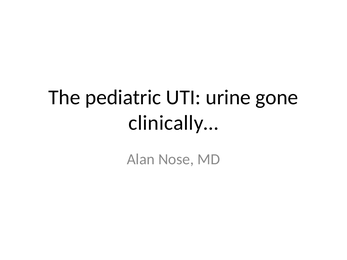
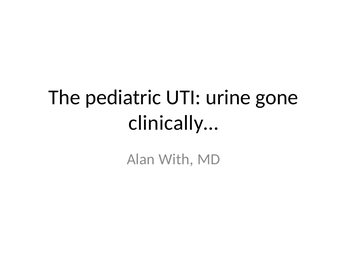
Nose: Nose -> With (176, 160)
